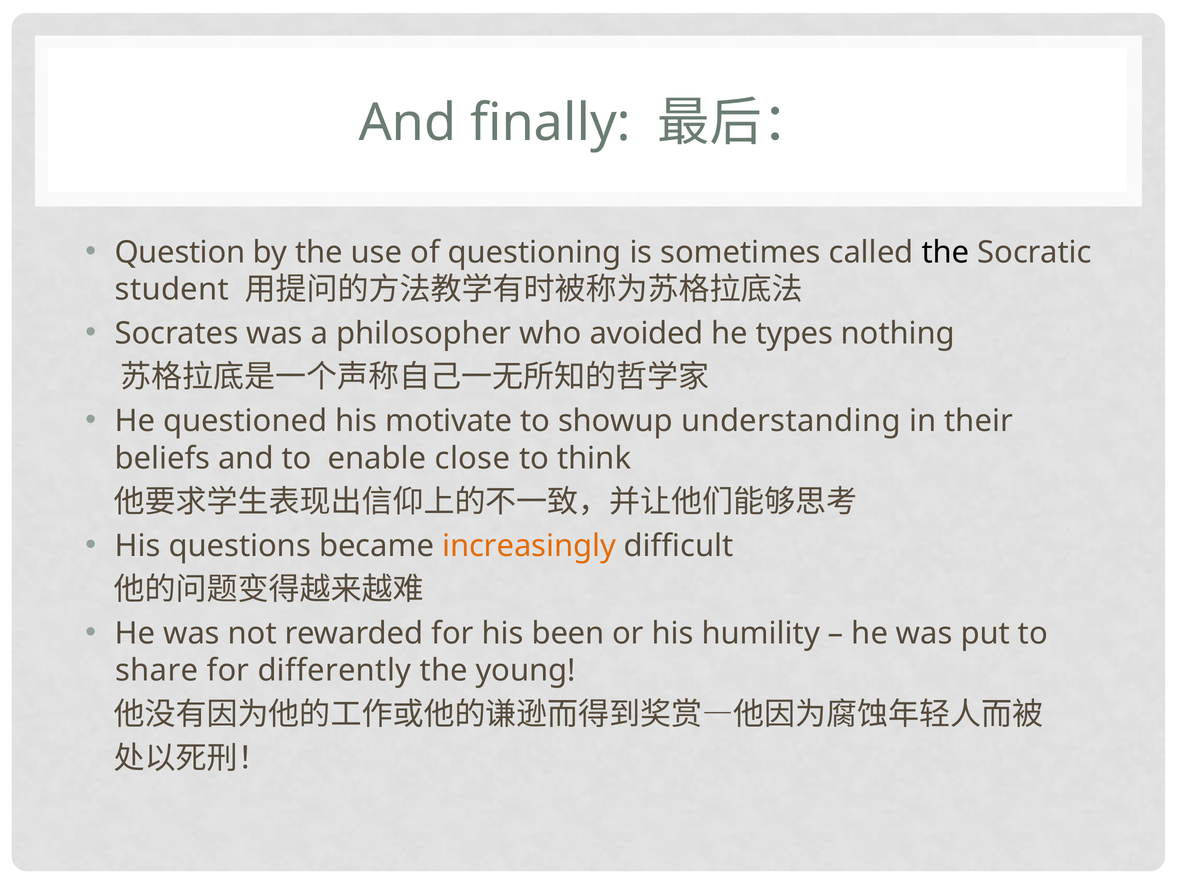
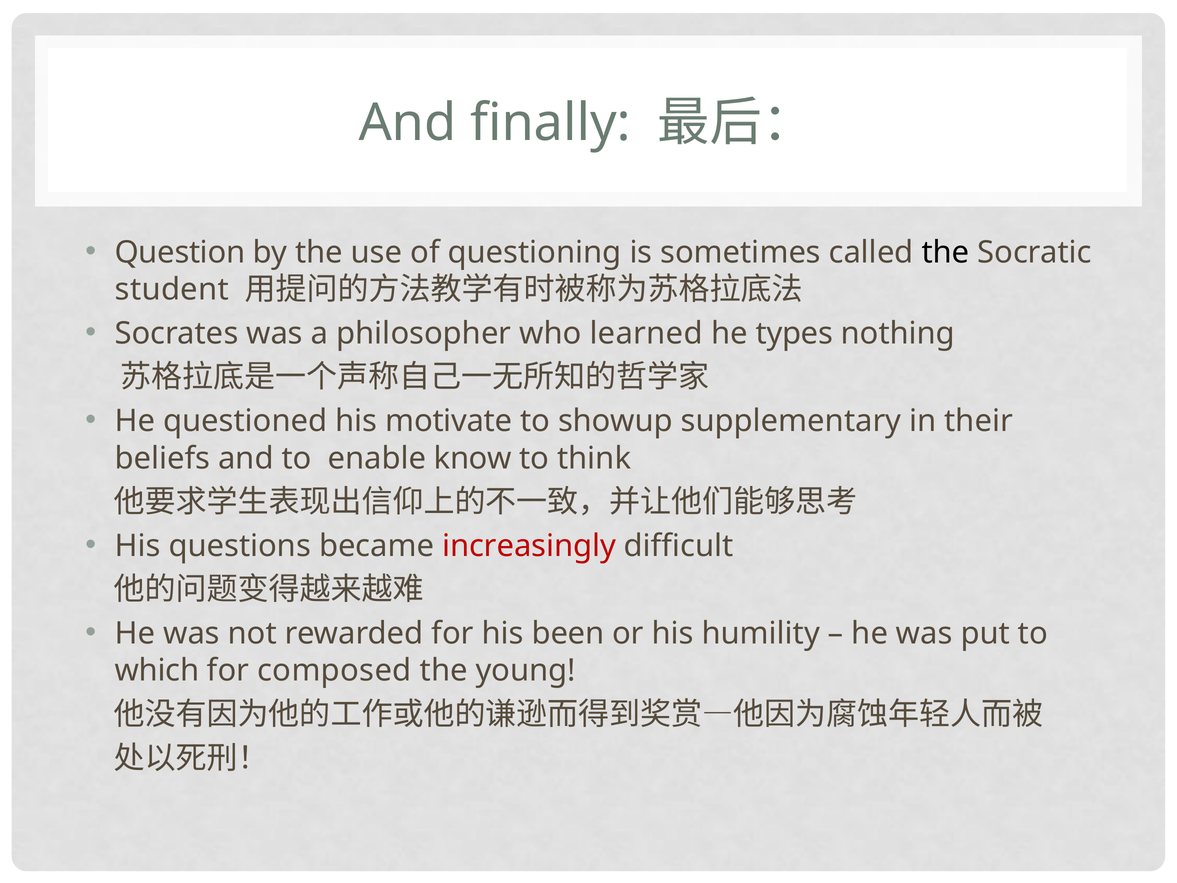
avoided: avoided -> learned (646, 333)
understanding: understanding -> supplementary (791, 421)
close: close -> know (473, 458)
increasingly colour: orange -> red (529, 546)
share: share -> which (157, 671)
differently: differently -> composed (334, 671)
